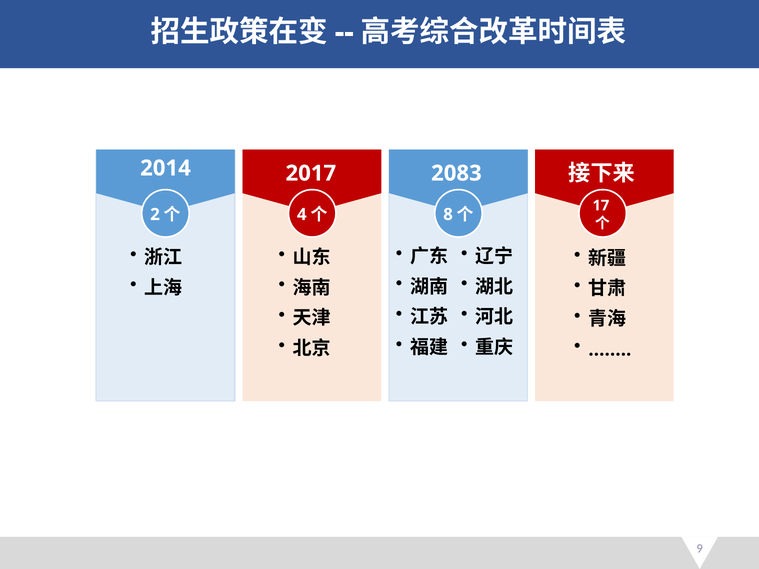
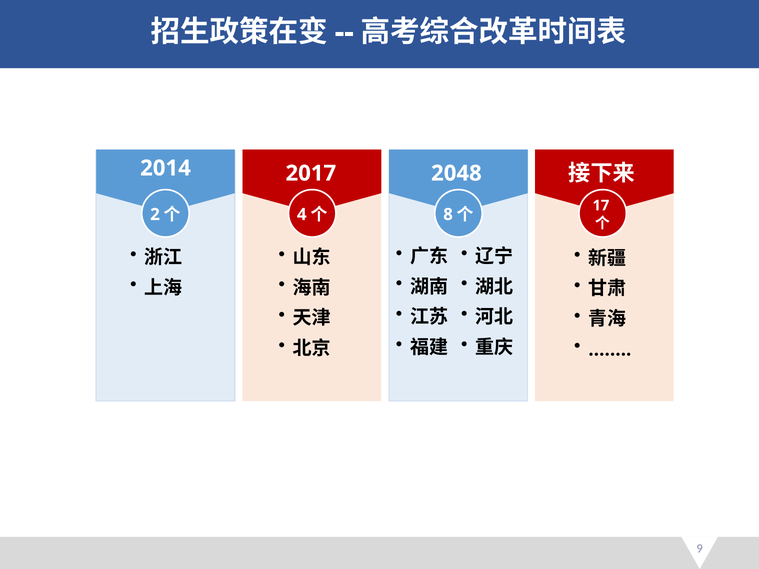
2083: 2083 -> 2048 (456, 173)
